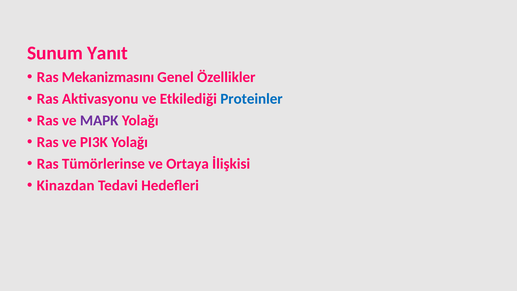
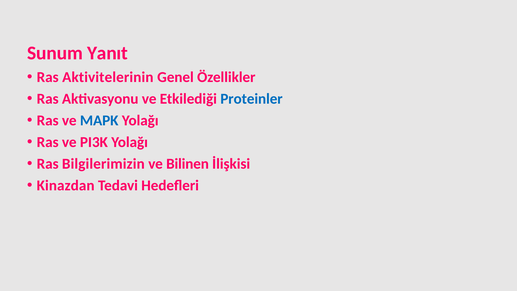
Mekanizmasını: Mekanizmasını -> Aktivitelerinin (108, 77)
MAPK colour: purple -> blue (99, 120)
Tümörlerinse: Tümörlerinse -> Bilgilerimizin (103, 164)
Ortaya: Ortaya -> Bilinen (188, 164)
